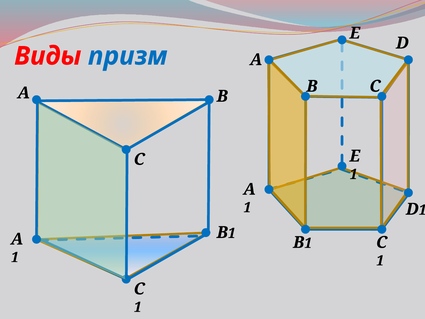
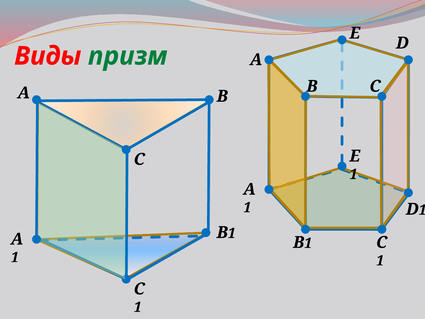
призм colour: blue -> green (128, 56)
